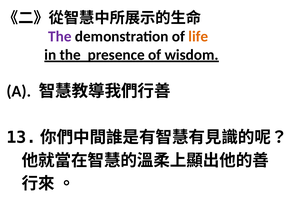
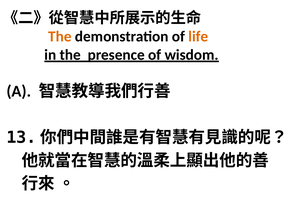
The colour: purple -> orange (60, 36)
